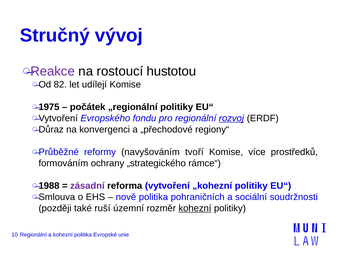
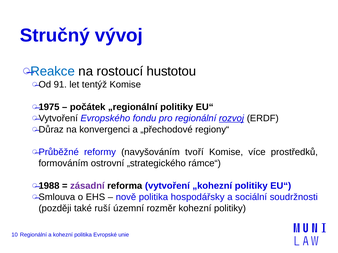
Reakce colour: purple -> blue (53, 71)
82: 82 -> 91 (60, 85)
udílejí: udílejí -> tentýž (94, 85)
ochrany: ochrany -> ostrovní (108, 163)
pohraničních: pohraničních -> hospodářsky (198, 197)
kohezní underline: present -> none (195, 209)
